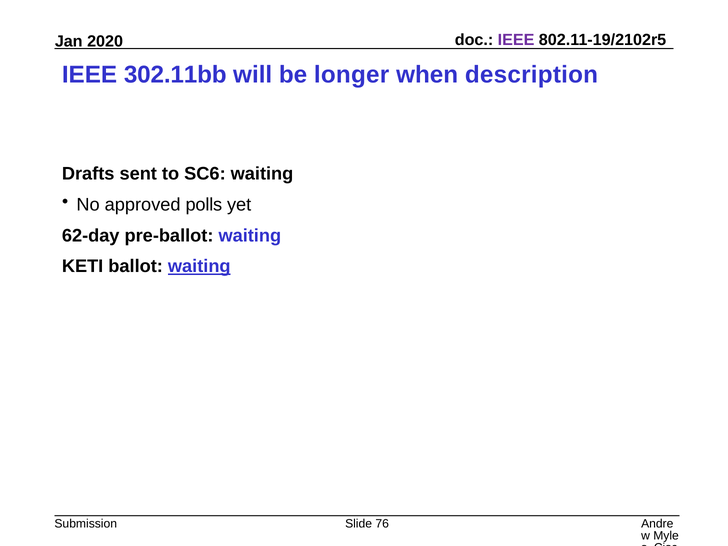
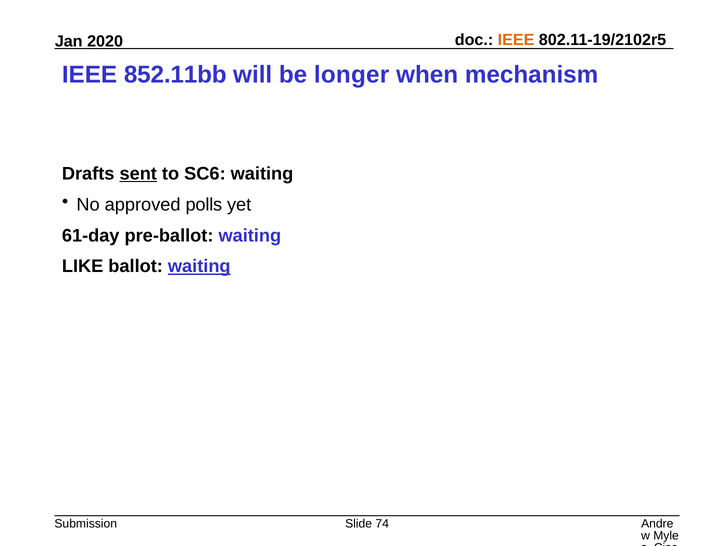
IEEE colour: purple -> orange (516, 40)
302.11bb: 302.11bb -> 852.11bb (175, 75)
description: description -> mechanism (532, 75)
sent underline: none -> present (138, 174)
62-day: 62-day -> 61-day (91, 235)
KETI: KETI -> LIKE (83, 266)
76: 76 -> 74 (382, 524)
